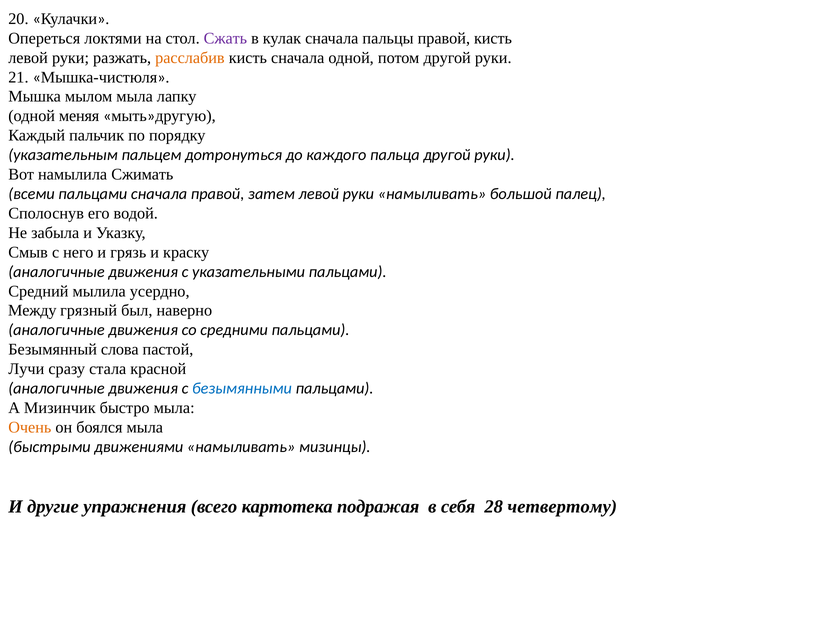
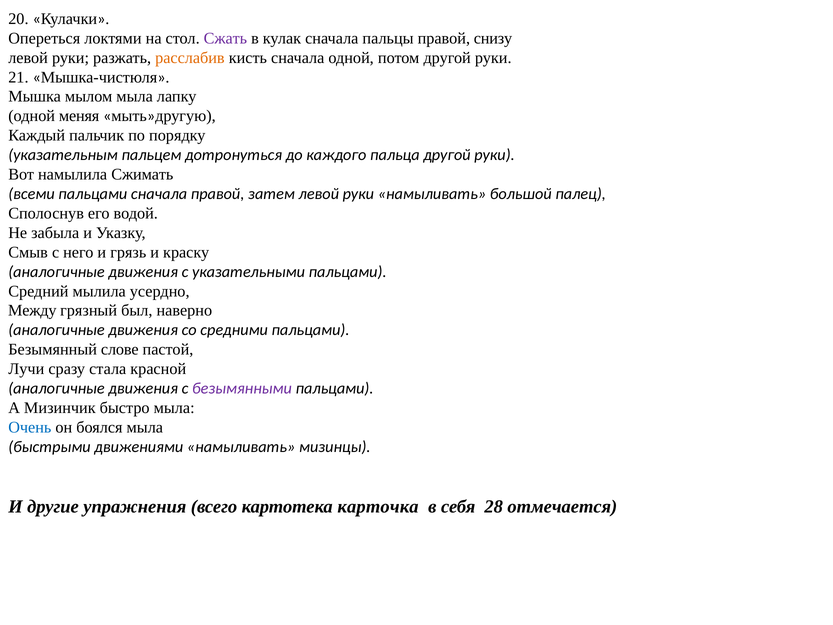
правой кисть: кисть -> снизу (493, 38)
слова: слова -> слове (120, 349)
безымянными colour: blue -> purple (242, 388)
Очень colour: orange -> blue (30, 427)
подражая: подражая -> карточка (378, 507)
четвертому: четвертому -> отмечается (562, 507)
